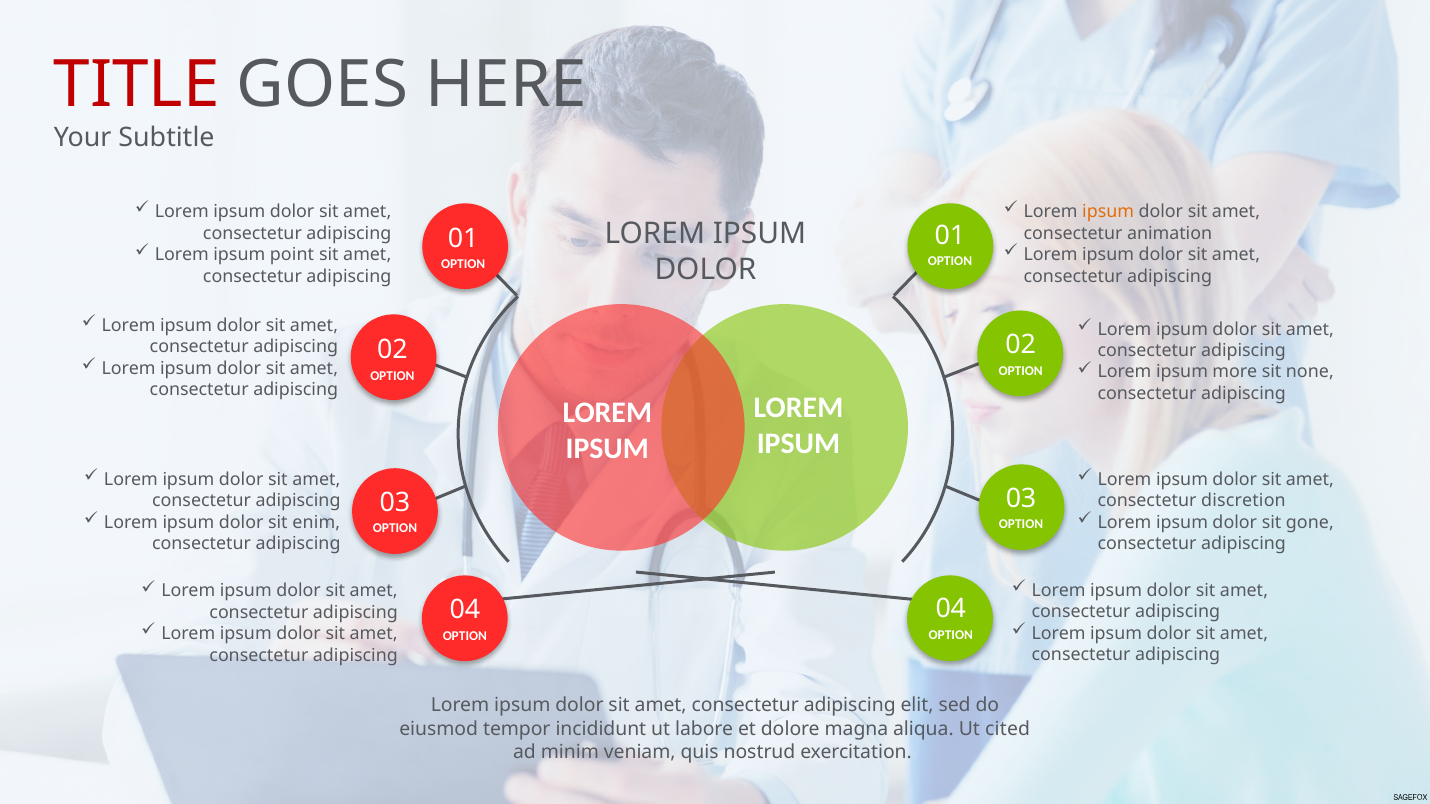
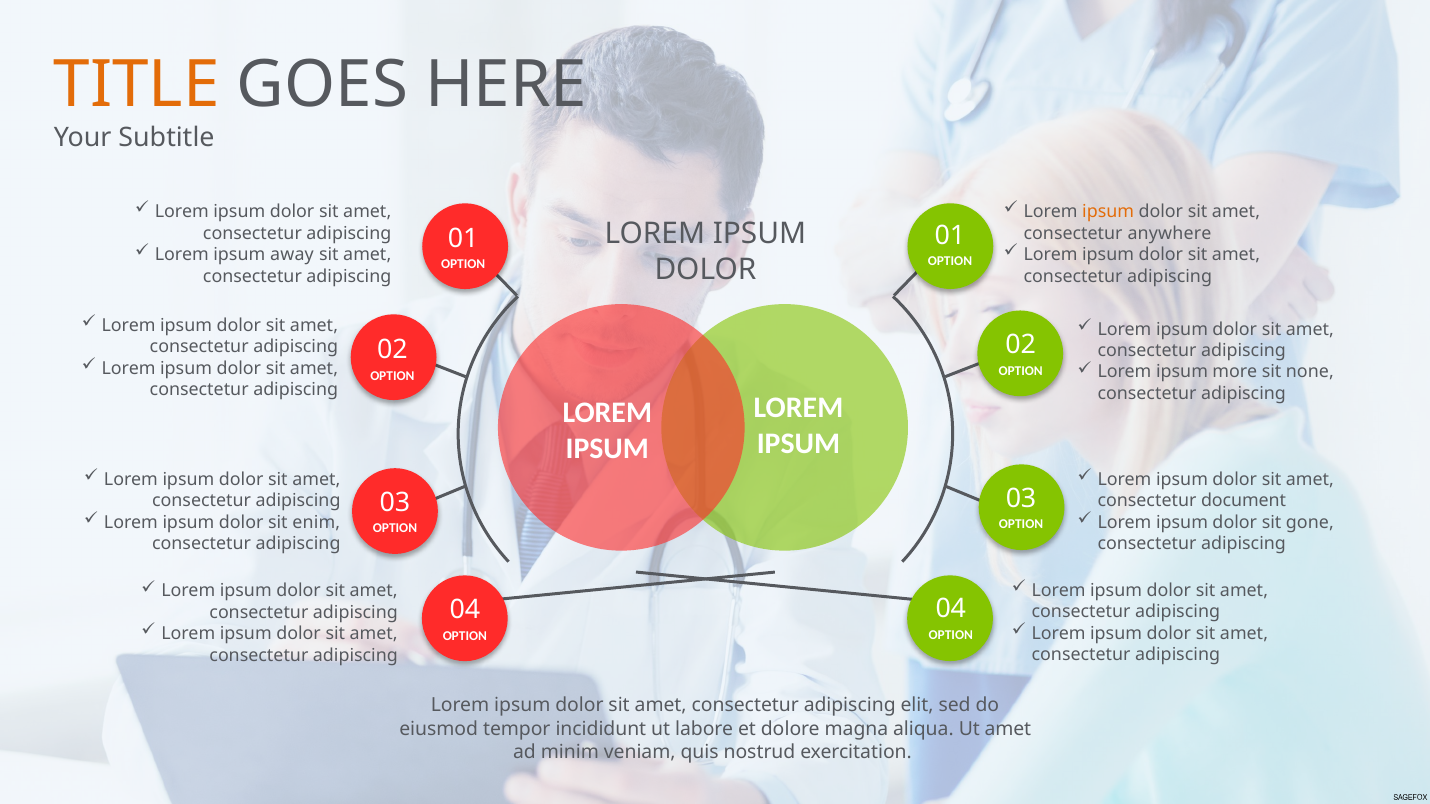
TITLE colour: red -> orange (137, 85)
animation: animation -> anywhere (1170, 234)
point: point -> away (292, 255)
discretion: discretion -> document (1244, 501)
Ut cited: cited -> amet (1008, 729)
